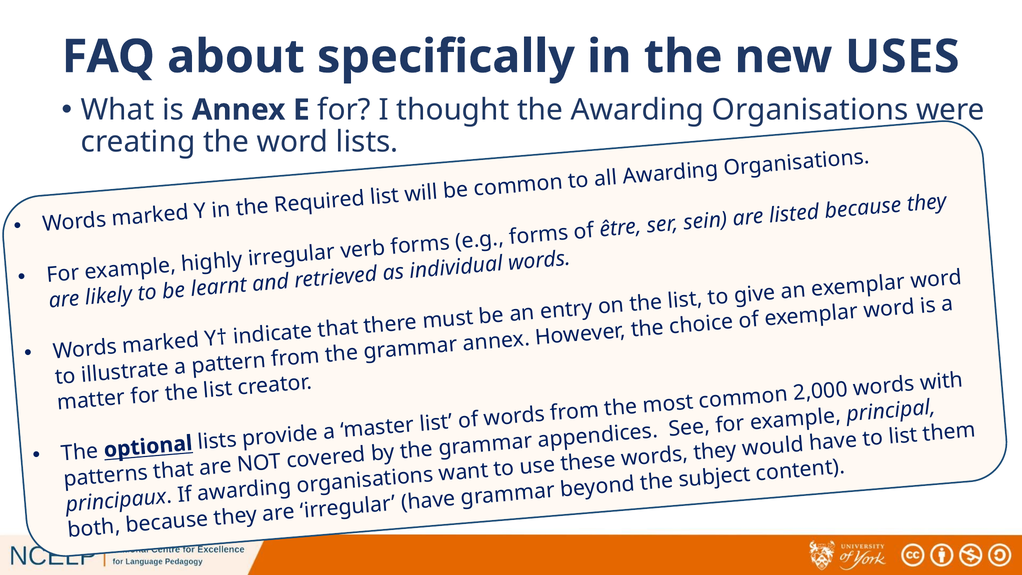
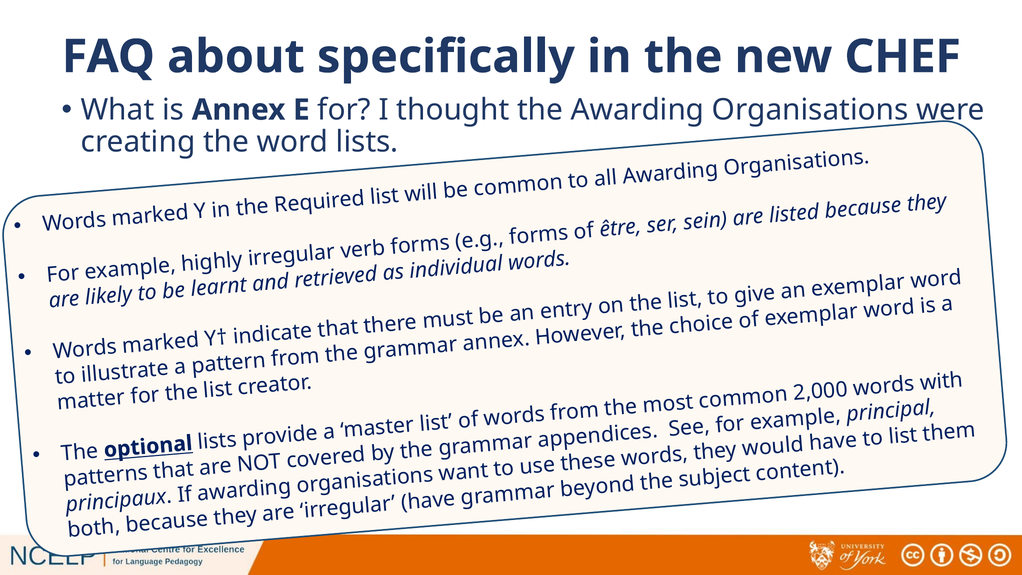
USES: USES -> CHEF (903, 57)
